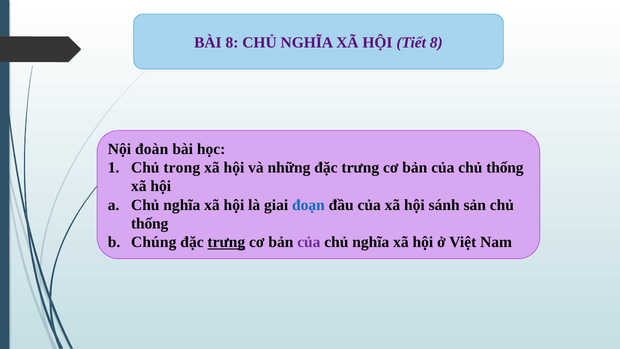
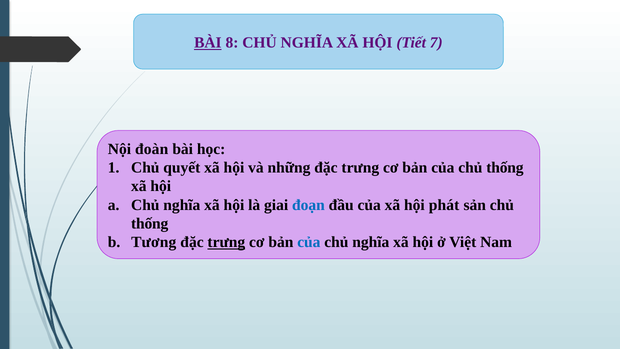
BÀI underline: none -> present (208, 43)
Tiết 8: 8 -> 7 (436, 43)
trong: trong -> quyết (182, 168)
sánh: sánh -> phát (444, 205)
Chúng: Chúng -> Tương (154, 242)
của colour: purple -> blue (309, 242)
